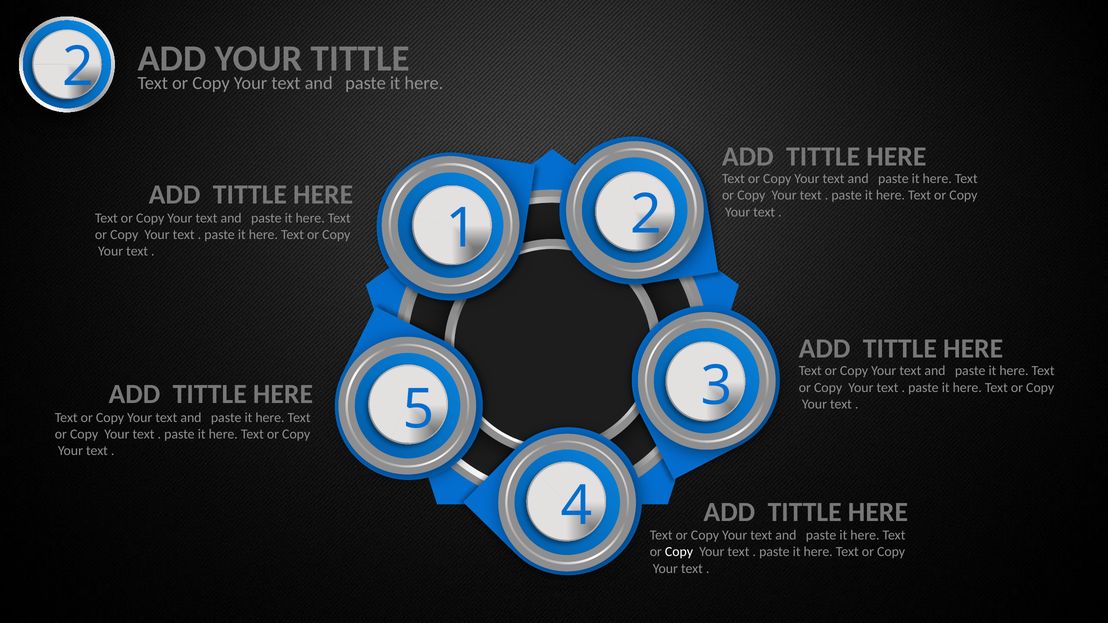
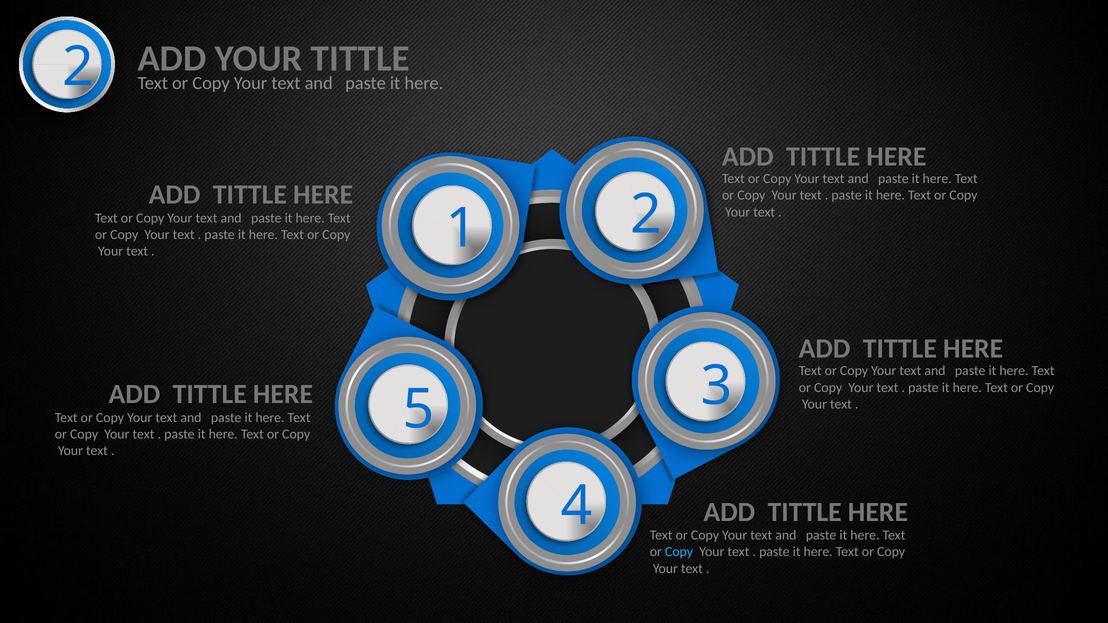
Copy colour: white -> light blue (679, 552)
